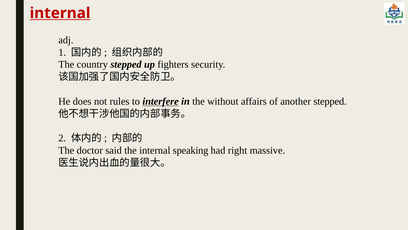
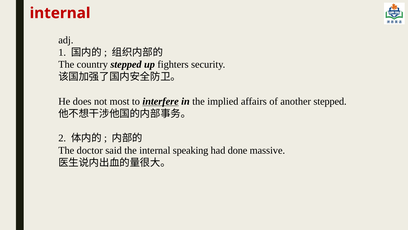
internal underline: present -> none (60, 13)
rules: rules -> most (120, 101)
without: without -> implied (223, 101)
right: right -> done (238, 150)
